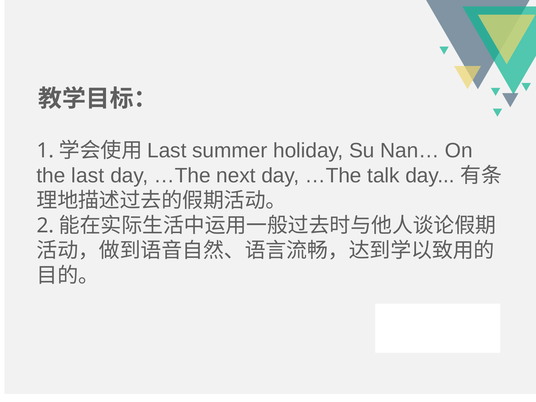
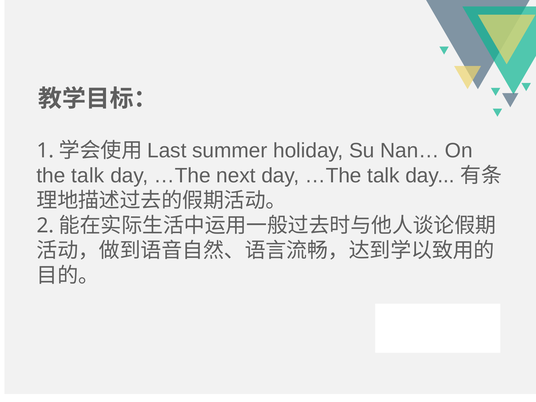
the last: last -> talk (88, 176)
